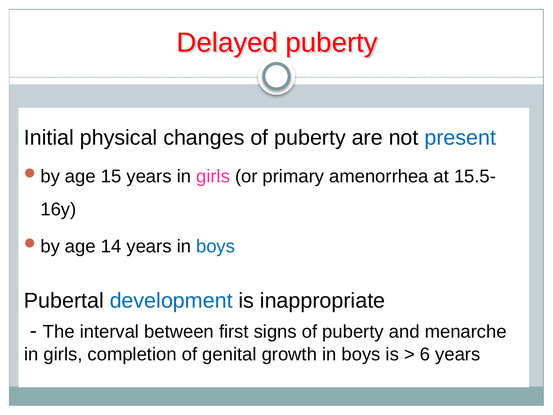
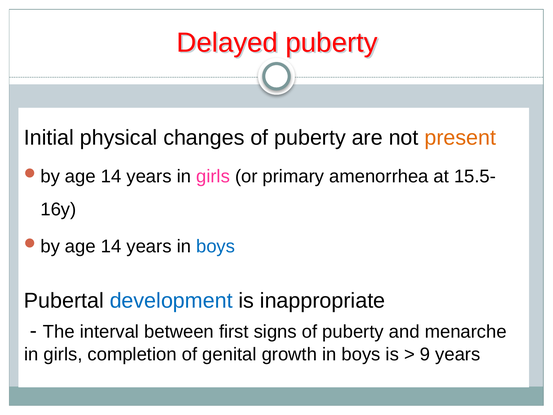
present colour: blue -> orange (460, 138)
15: 15 -> 14 (111, 176)
6: 6 -> 9 (425, 354)
